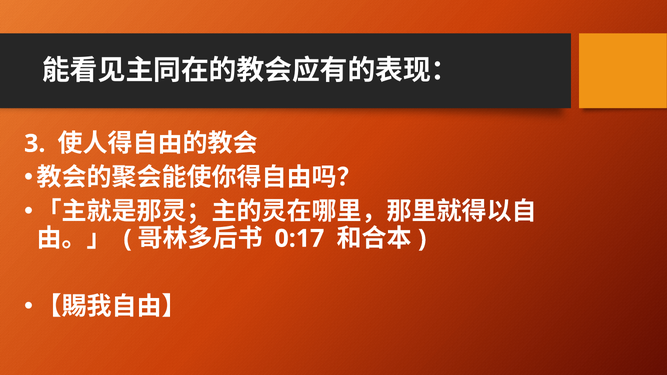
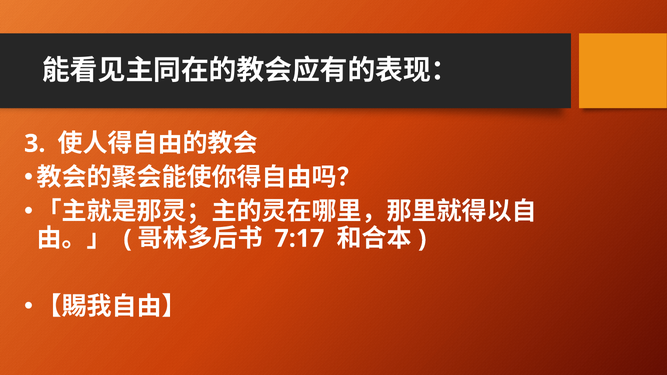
0:17: 0:17 -> 7:17 (299, 239)
